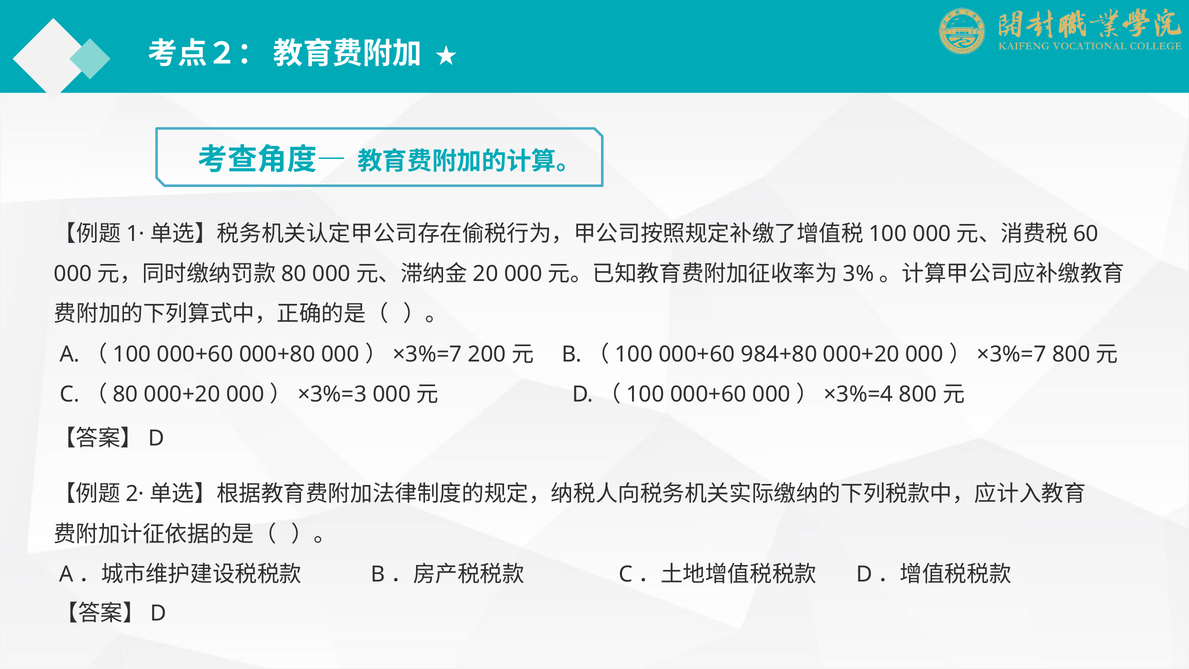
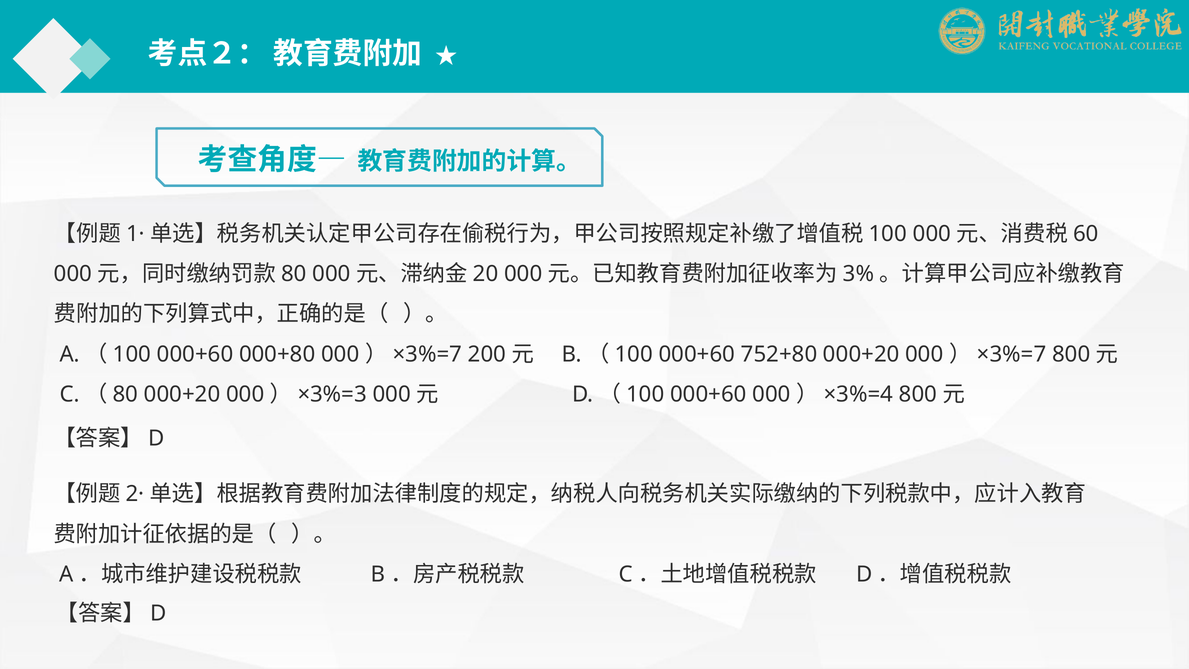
984+80: 984+80 -> 752+80 (779, 354)
